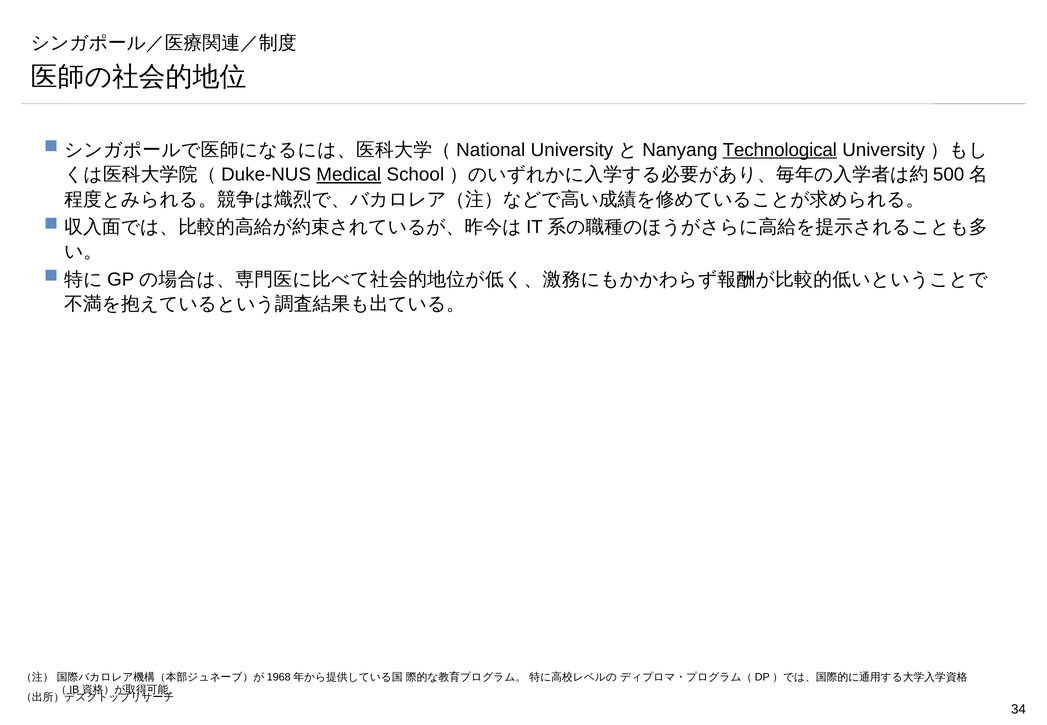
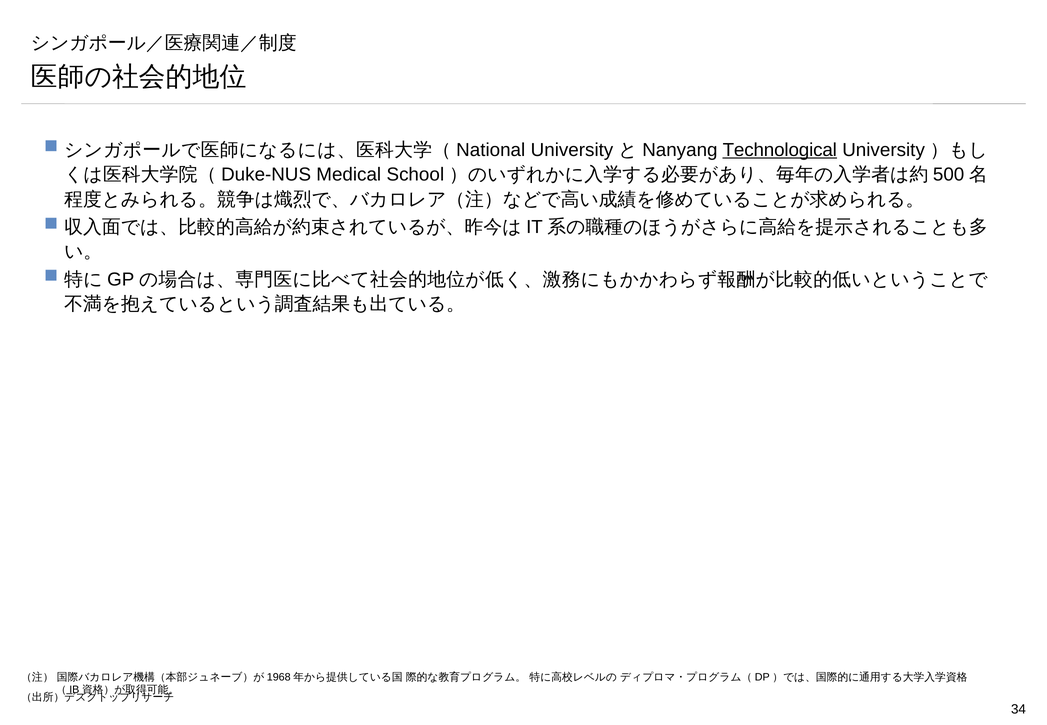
Medical underline: present -> none (349, 175)
